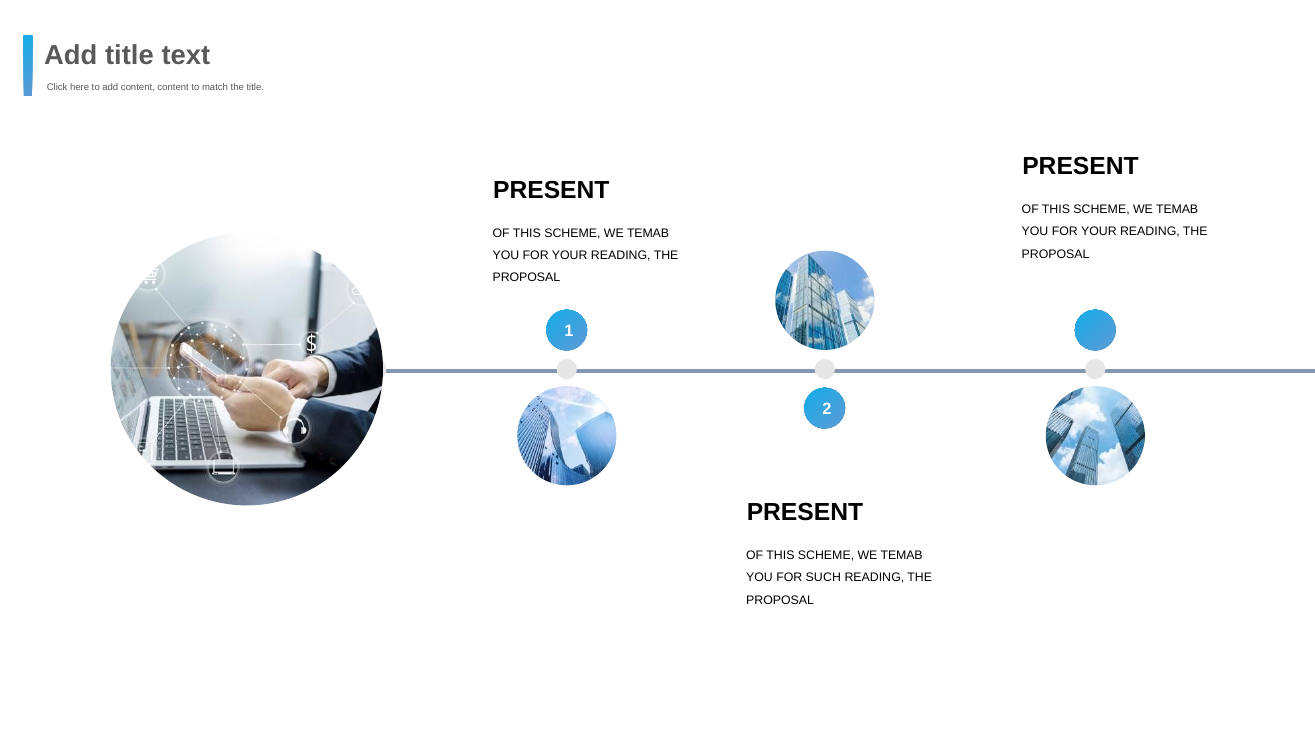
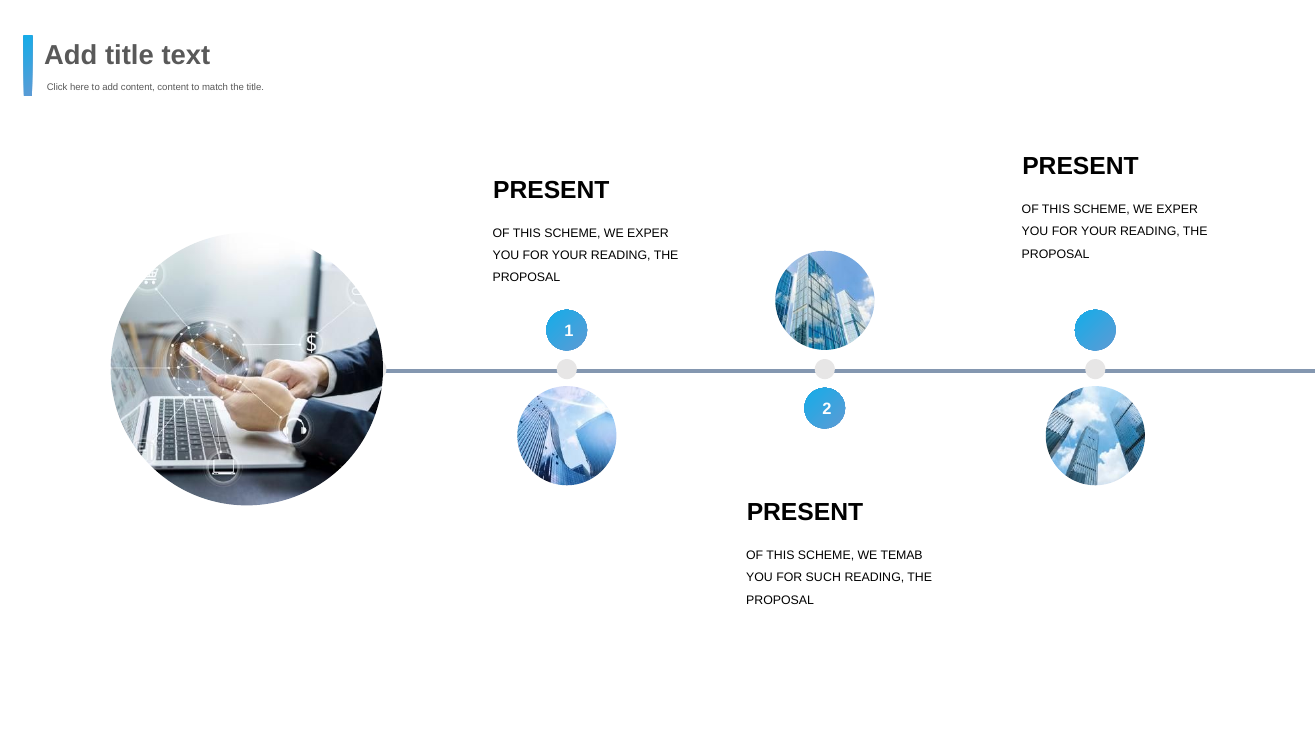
TEMAB: TEMAB -> EXPER (1177, 209)
TEMAB: TEMAB -> EXPER (648, 233)
